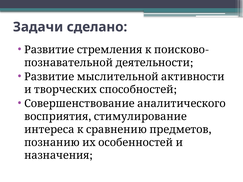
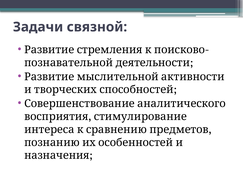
сделано: сделано -> связной (97, 27)
